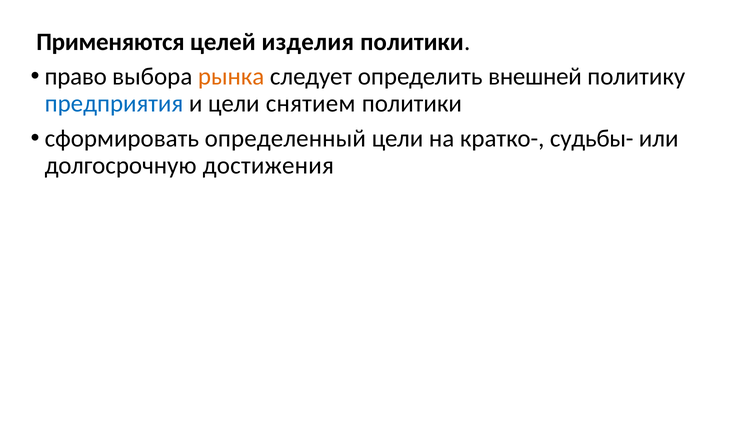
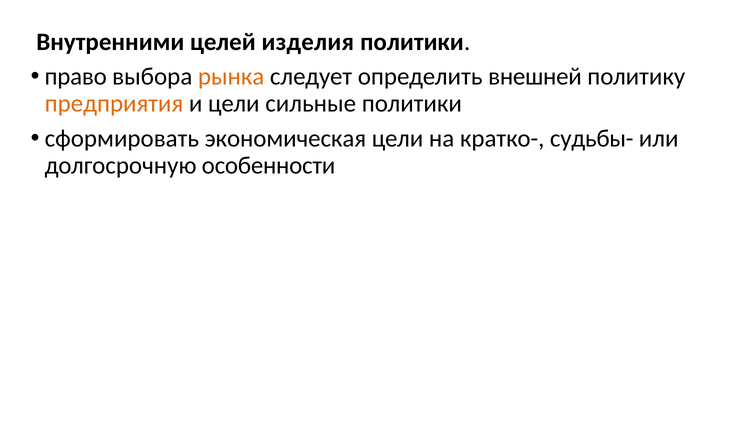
Применяются: Применяются -> Внутренними (110, 42)
предприятия colour: blue -> orange (114, 104)
снятием: снятием -> сильные (311, 104)
определенный: определенный -> экономическая (285, 138)
достижения: достижения -> особенности (269, 165)
